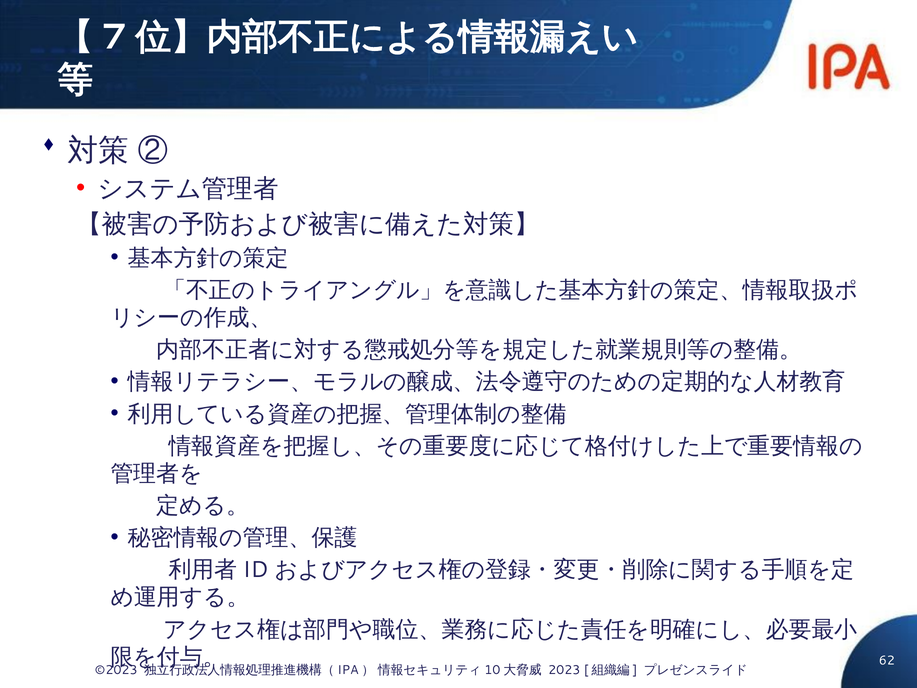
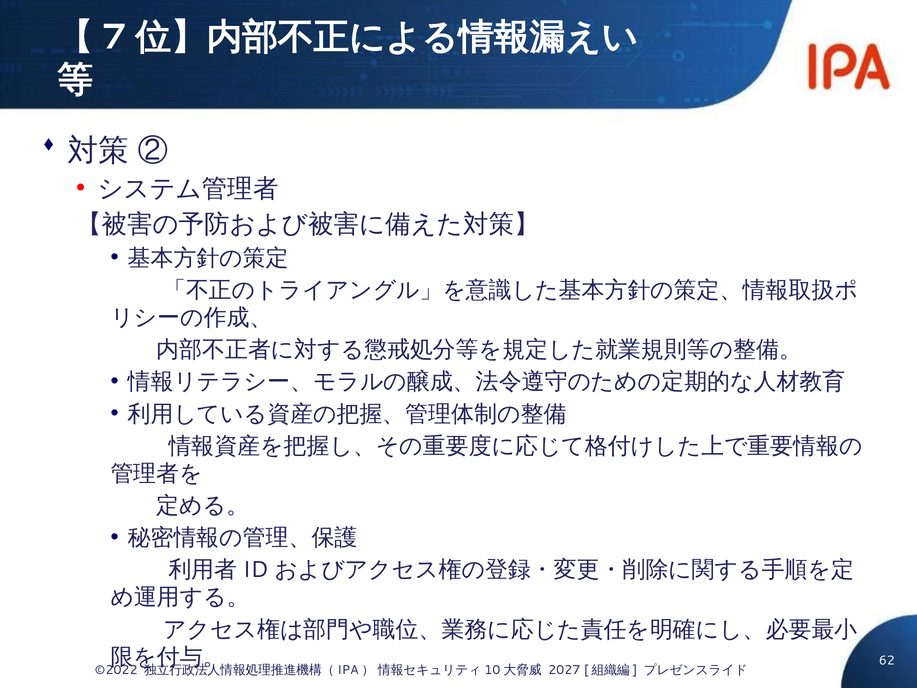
©2023: ©2023 -> ©2022 (116, 670)
2023: 2023 -> 2027 (564, 670)
